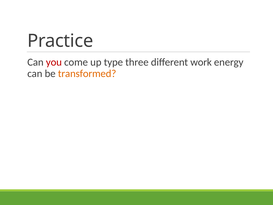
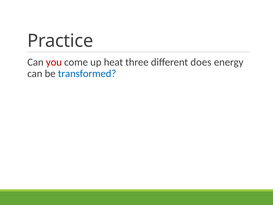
type: type -> heat (113, 62)
work: work -> does (201, 62)
transformed colour: orange -> blue (87, 74)
